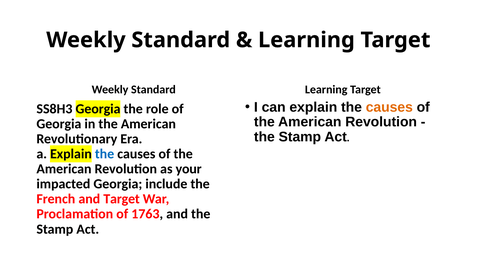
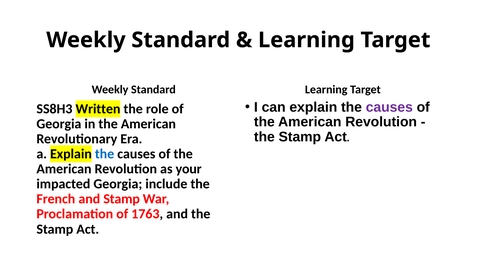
causes colour: orange -> purple (389, 107)
SS8H3 Georgia: Georgia -> Written (98, 109)
and Target: Target -> Stamp (122, 199)
